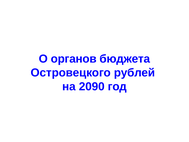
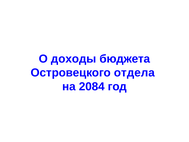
органов: органов -> доходы (74, 59)
рублей: рублей -> отдела (134, 73)
2090: 2090 -> 2084 (92, 86)
